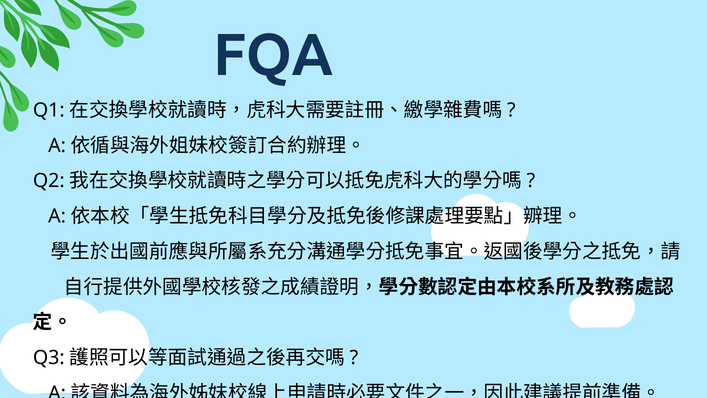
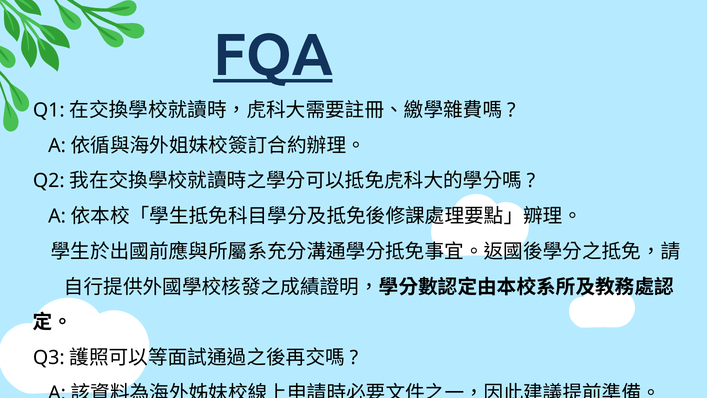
FQA underline: none -> present (273, 55)
